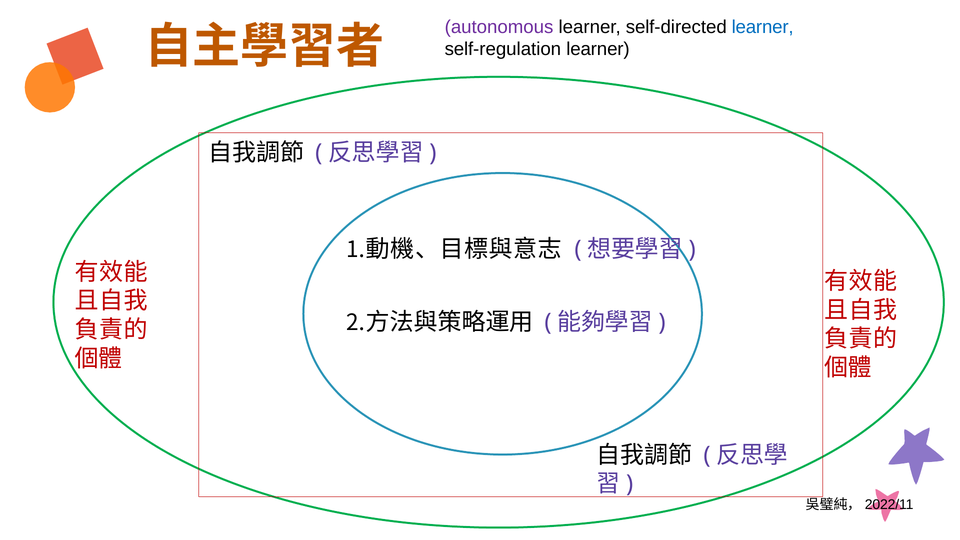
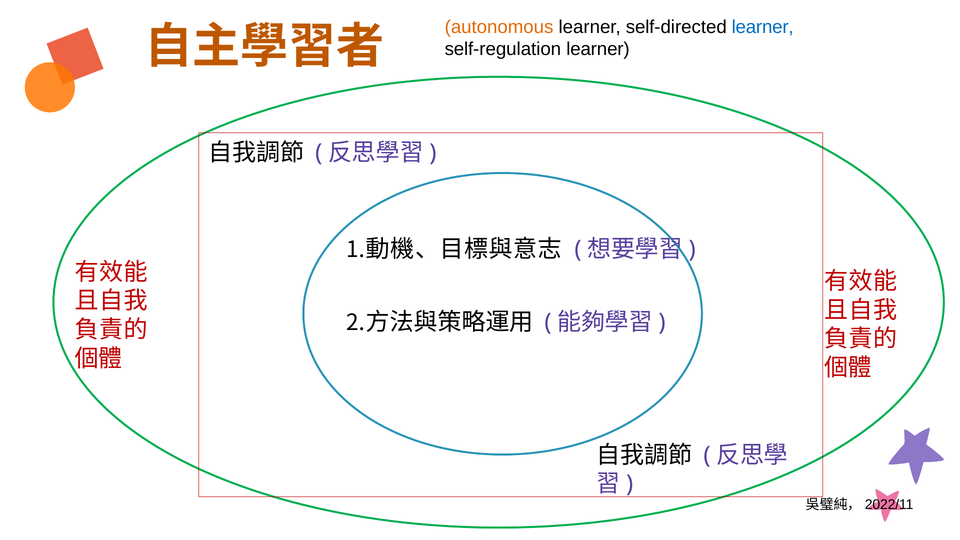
autonomous colour: purple -> orange (499, 27)
